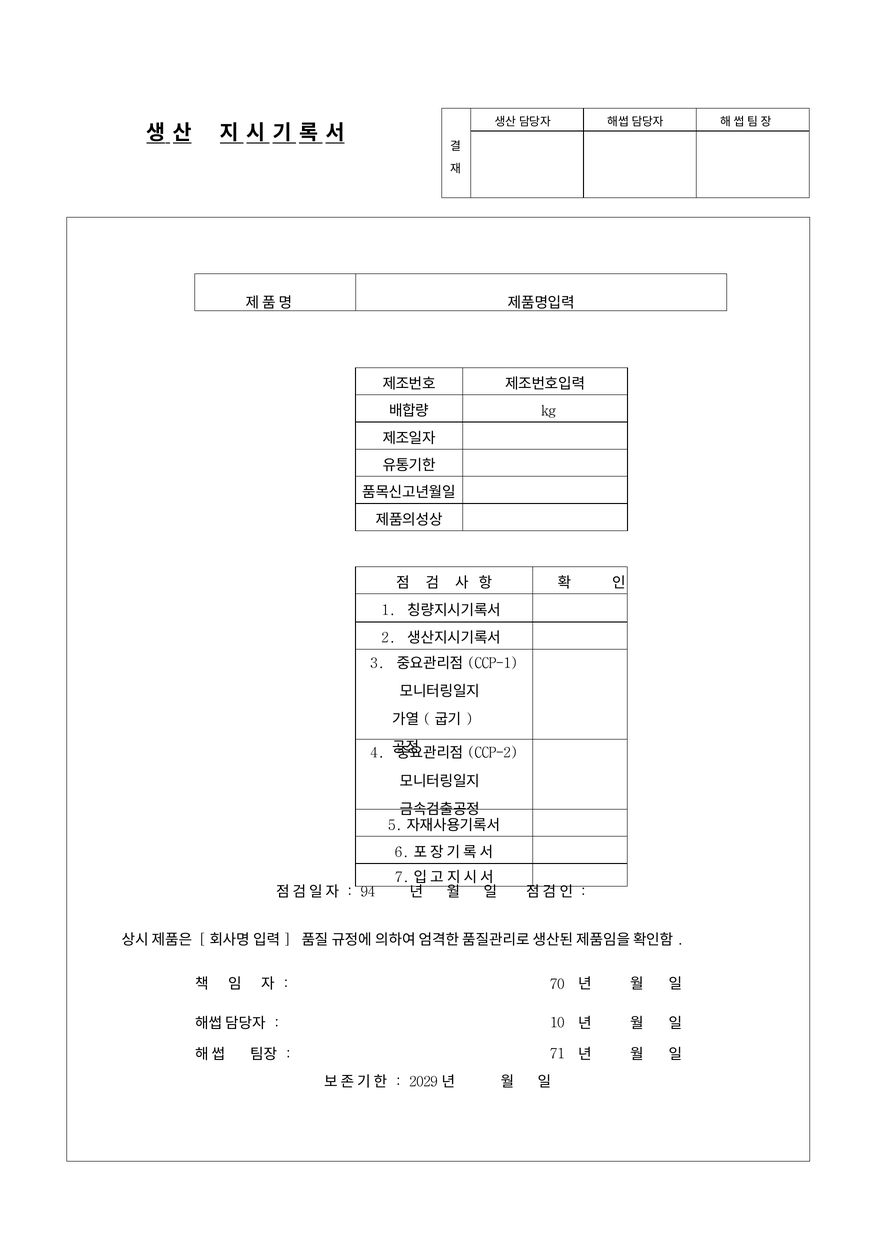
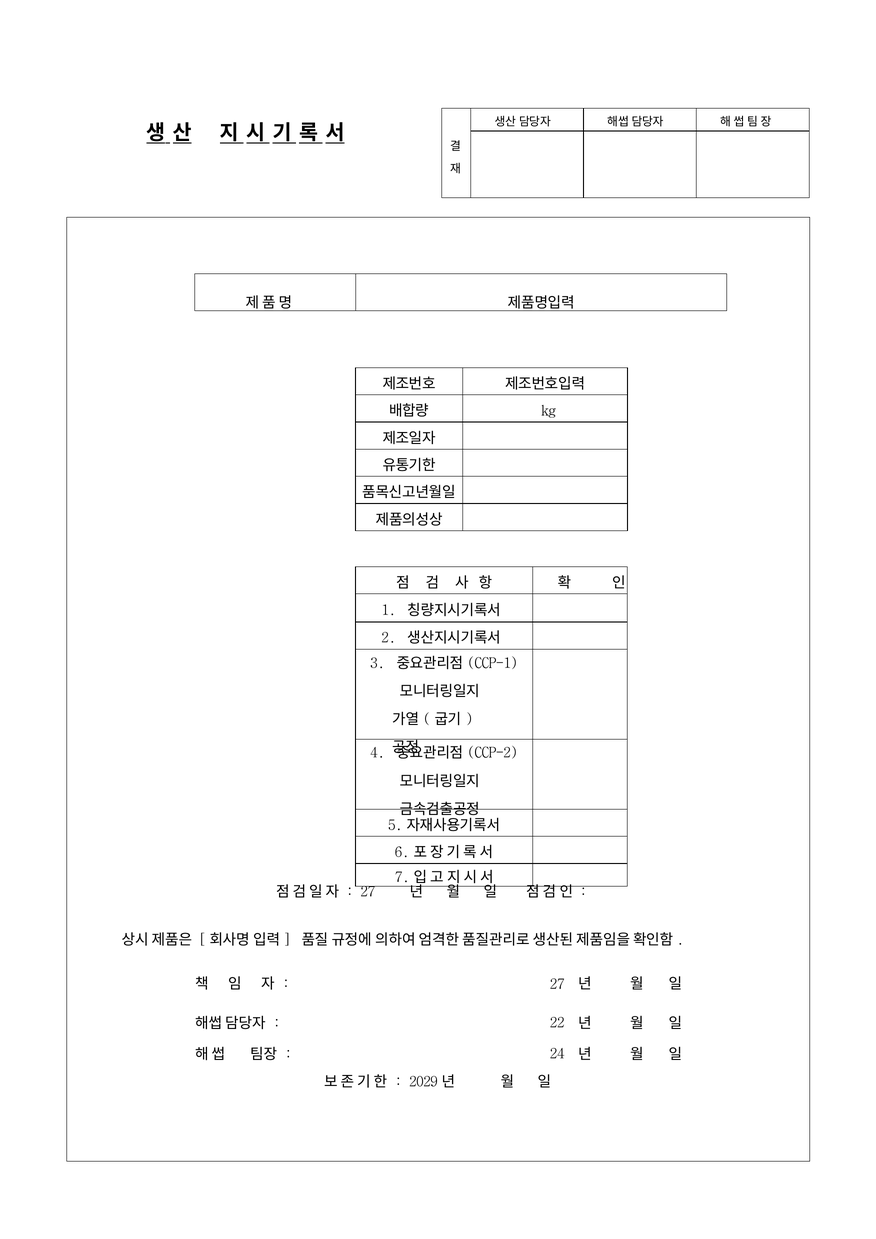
94: 94 -> 27 (368, 891)
70: 70 -> 27 (557, 984)
10: 10 -> 22 (557, 1022)
71: 71 -> 24 (557, 1053)
